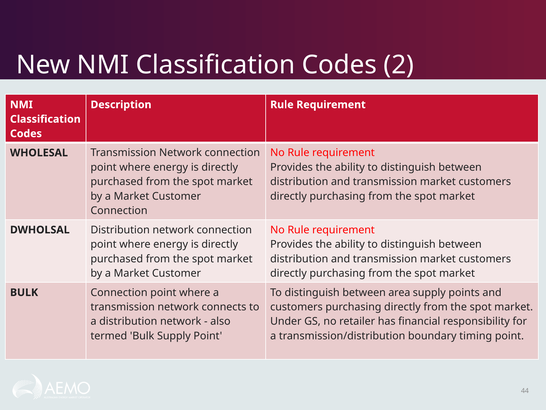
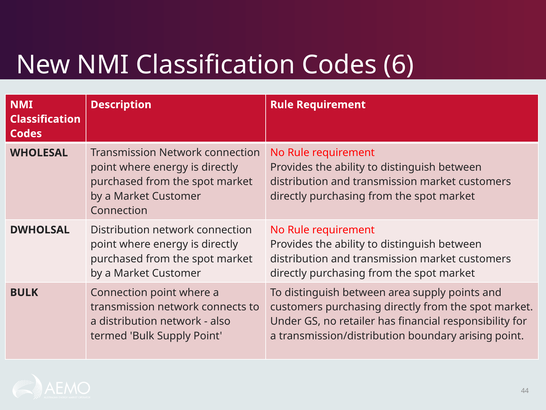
2: 2 -> 6 (399, 65)
timing: timing -> arising (476, 336)
